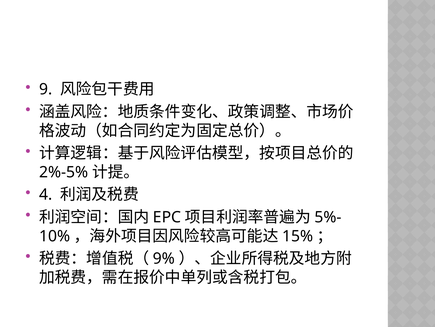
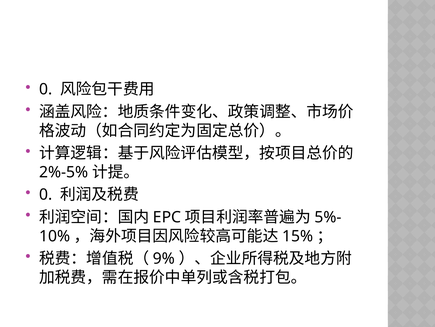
9: 9 -> 0 (46, 89)
4: 4 -> 0 (46, 194)
